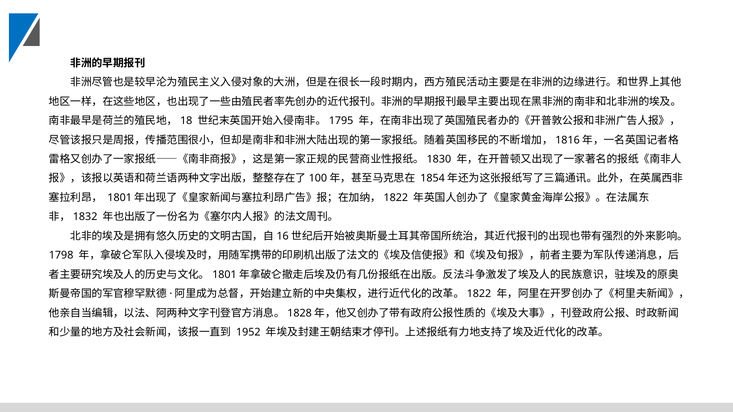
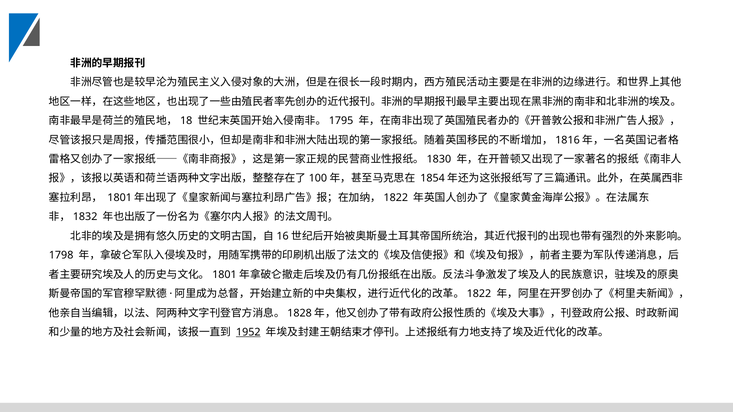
1952 underline: none -> present (248, 333)
